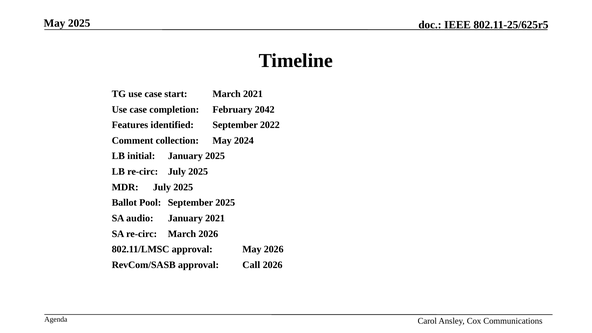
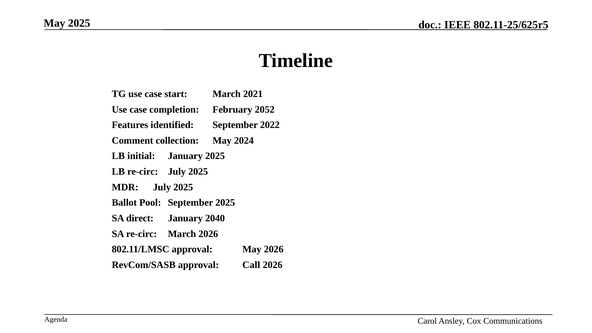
2042: 2042 -> 2052 (265, 109)
audio: audio -> direct (140, 218)
January 2021: 2021 -> 2040 (215, 218)
